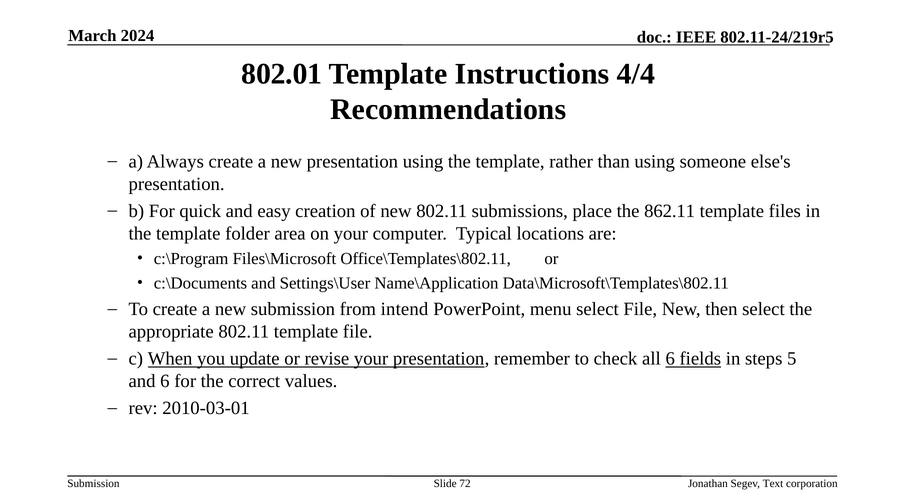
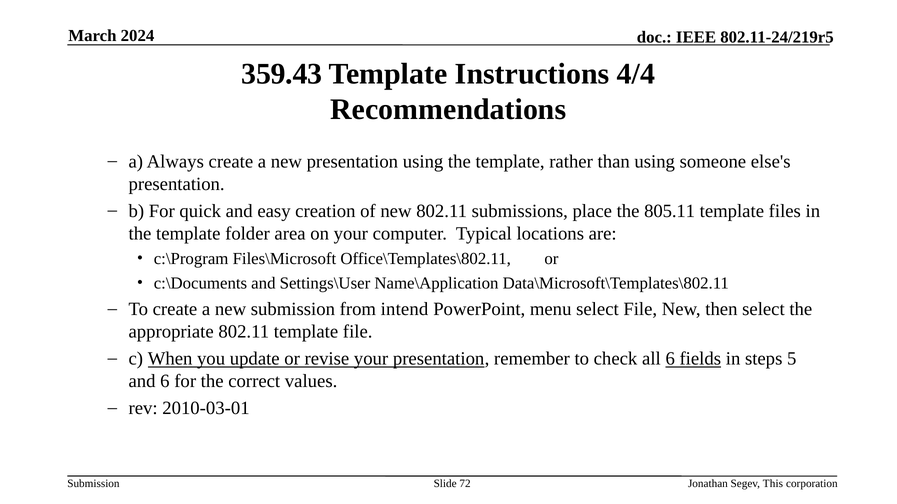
802.01: 802.01 -> 359.43 (282, 74)
862.11: 862.11 -> 805.11 (670, 211)
Text: Text -> This (773, 484)
